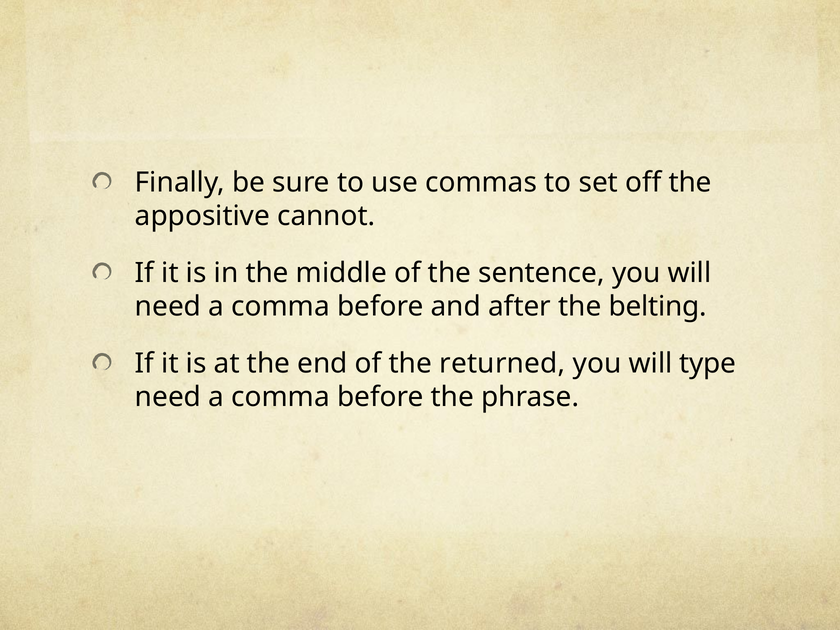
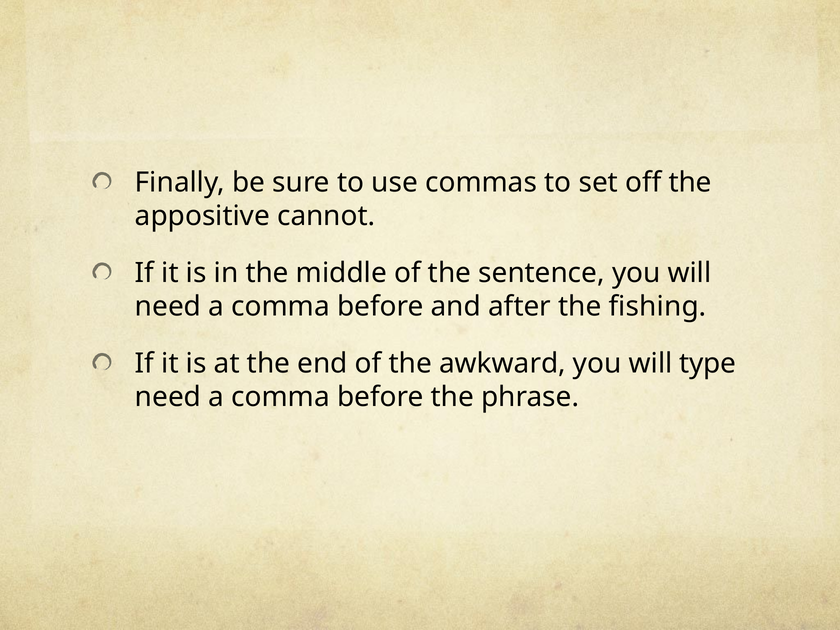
belting: belting -> fishing (658, 307)
returned: returned -> awkward (502, 363)
